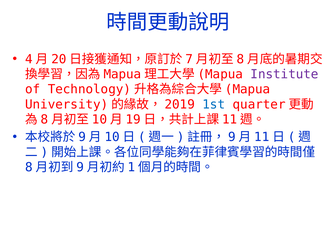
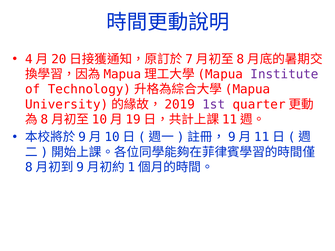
1st colour: blue -> purple (214, 104)
